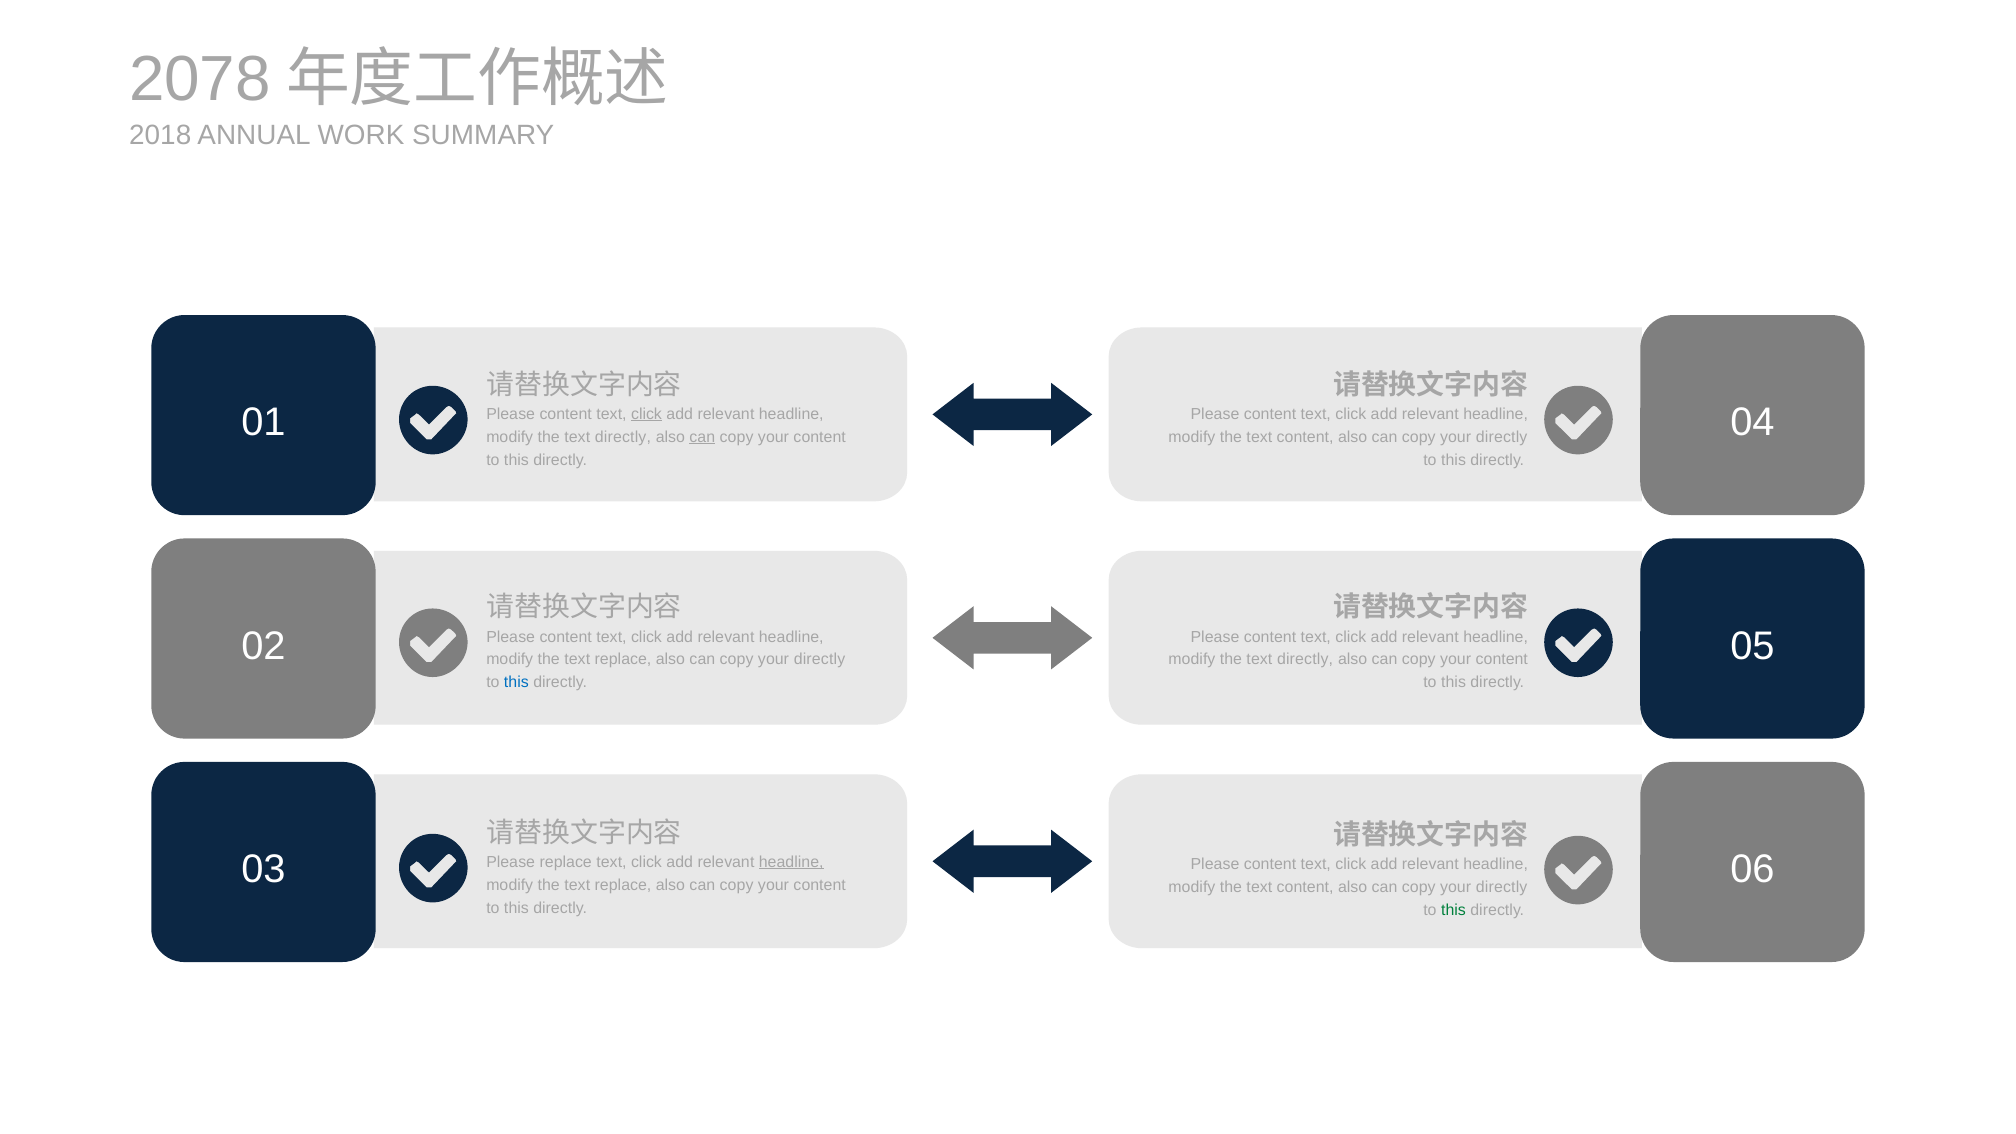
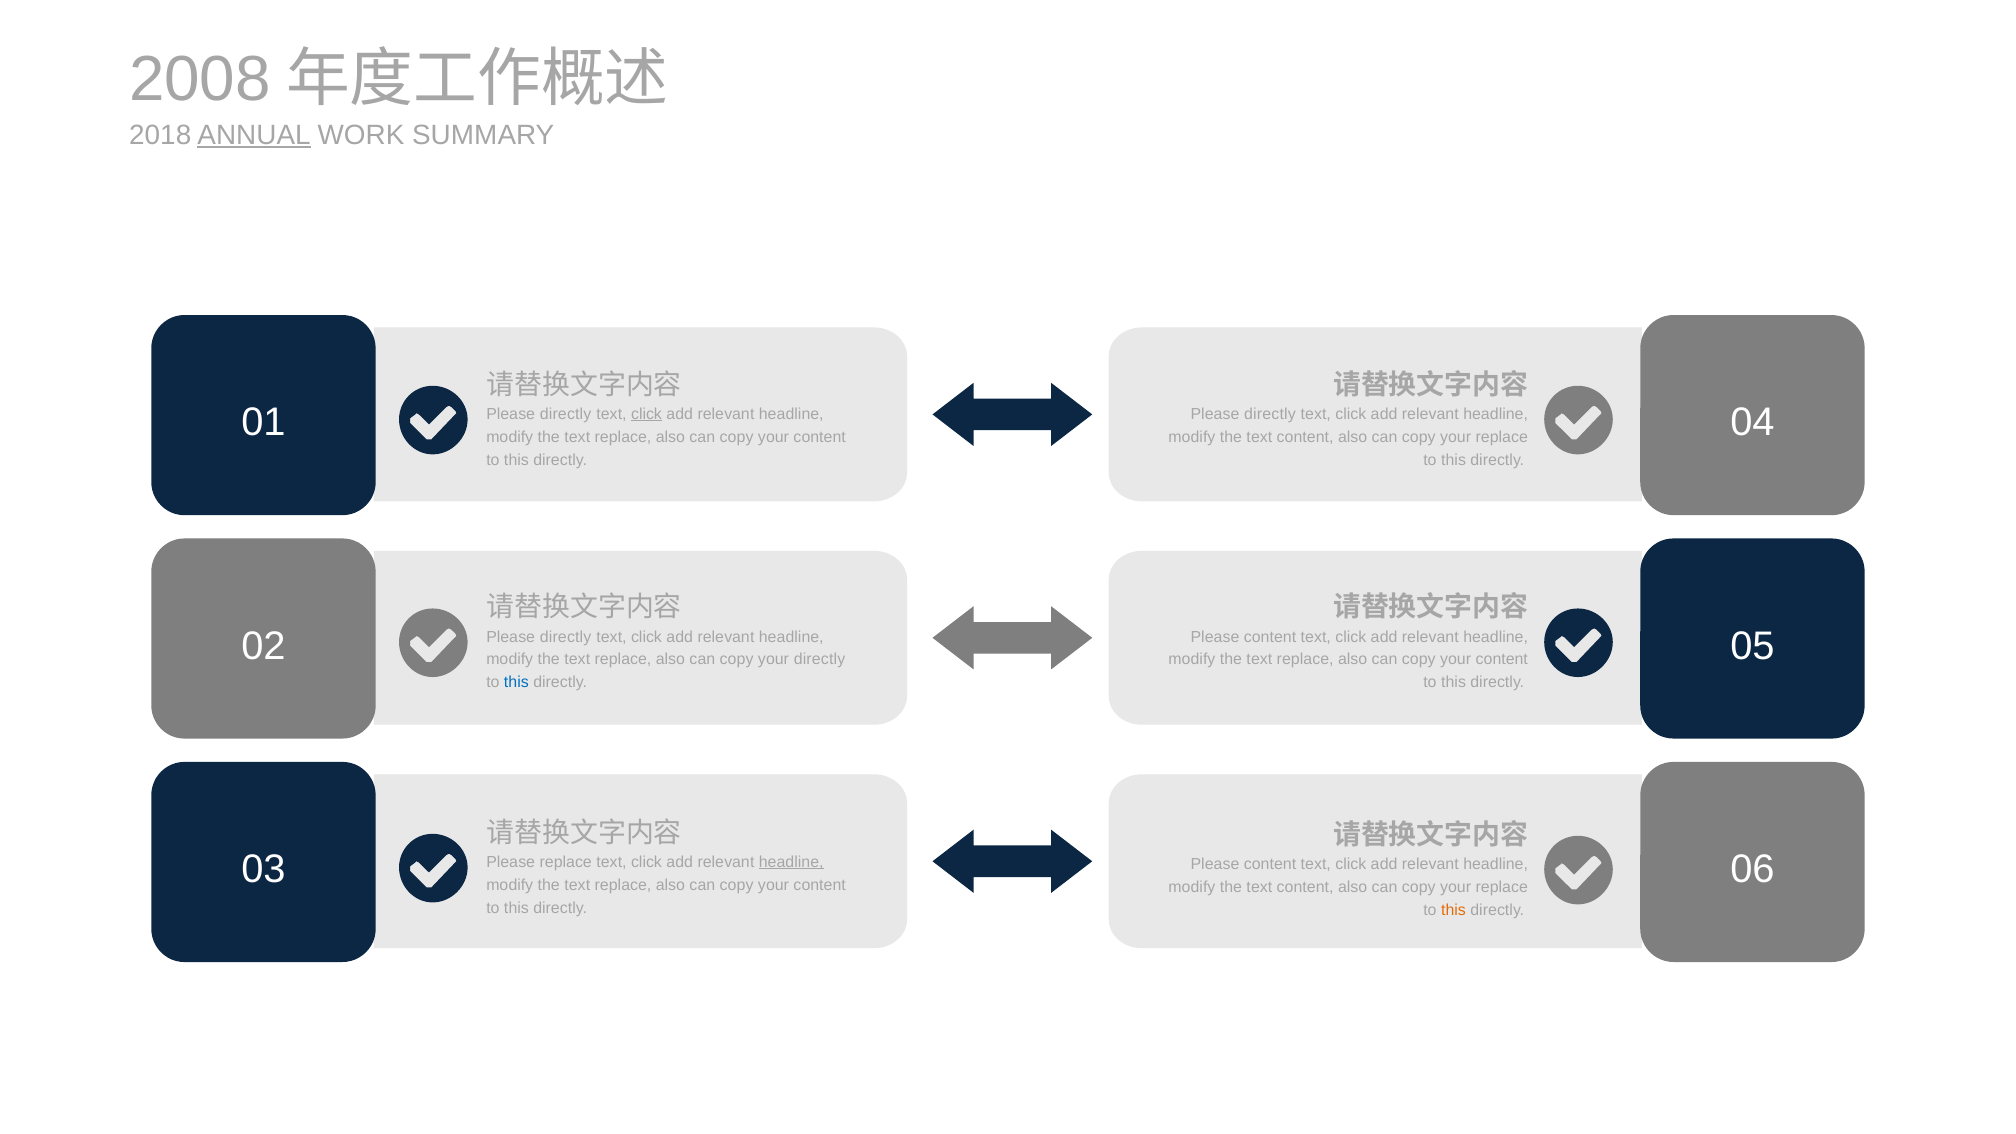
2078: 2078 -> 2008 (200, 80)
ANNUAL underline: none -> present (254, 135)
content: content -> directly (566, 414)
content: content -> directly (1270, 414)
directly: directly -> replace (623, 437)
can underline: present -> none (702, 437)
directly: directly -> replace (1502, 437)
content: content -> directly (566, 637)
directly: directly -> replace (1305, 660)
directly: directly -> replace (1502, 887)
this colour: green -> orange (1453, 910)
